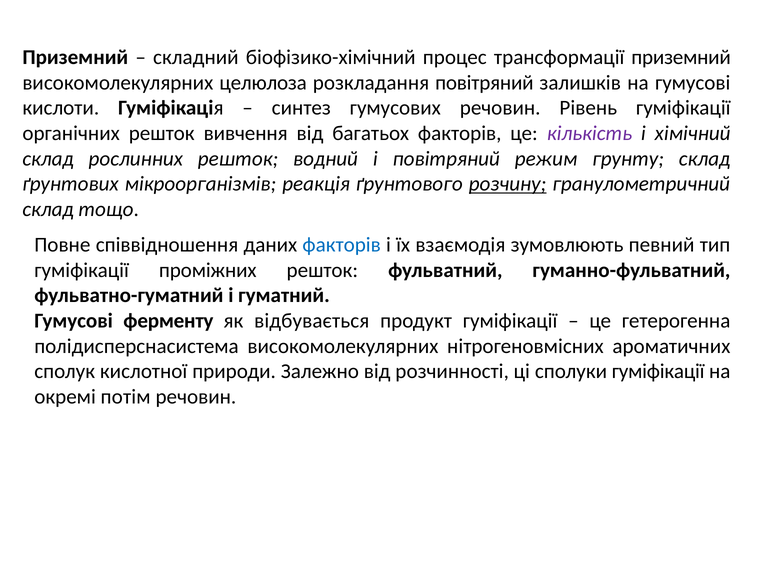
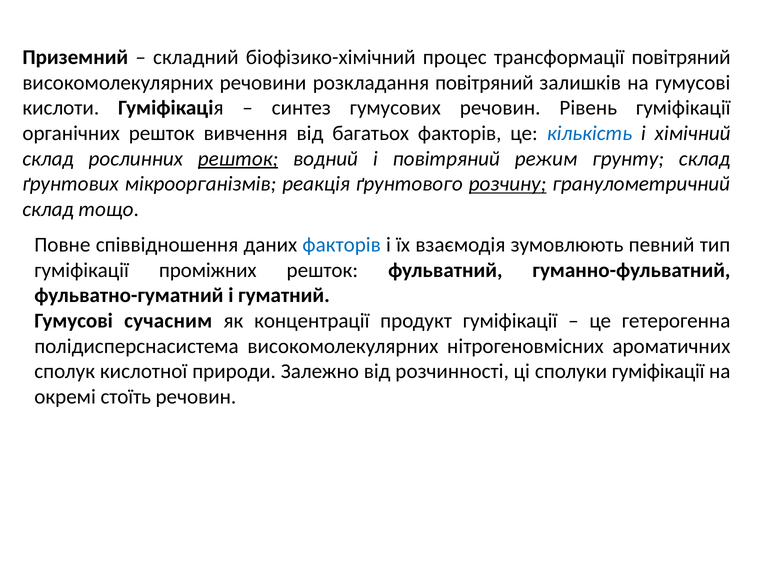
трансформації приземний: приземний -> повітряний (681, 57)
целюлоза: целюлоза -> речовини (263, 83)
кількість colour: purple -> blue (590, 133)
решток underline: none -> present (238, 159)
ферменту: ферменту -> сучасним (168, 321)
відбувається: відбувається -> концентрації (312, 321)
потім: потім -> стоїть (126, 397)
